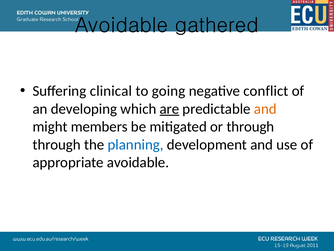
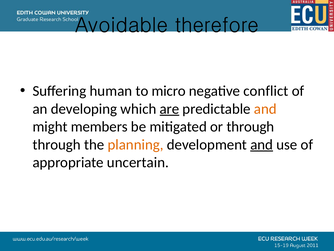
gathered: gathered -> therefore (217, 25)
clinical: clinical -> human (111, 91)
going: going -> micro (169, 91)
planning colour: blue -> orange (136, 144)
and underline: none -> present (262, 144)
appropriate avoidable: avoidable -> uncertain (138, 162)
